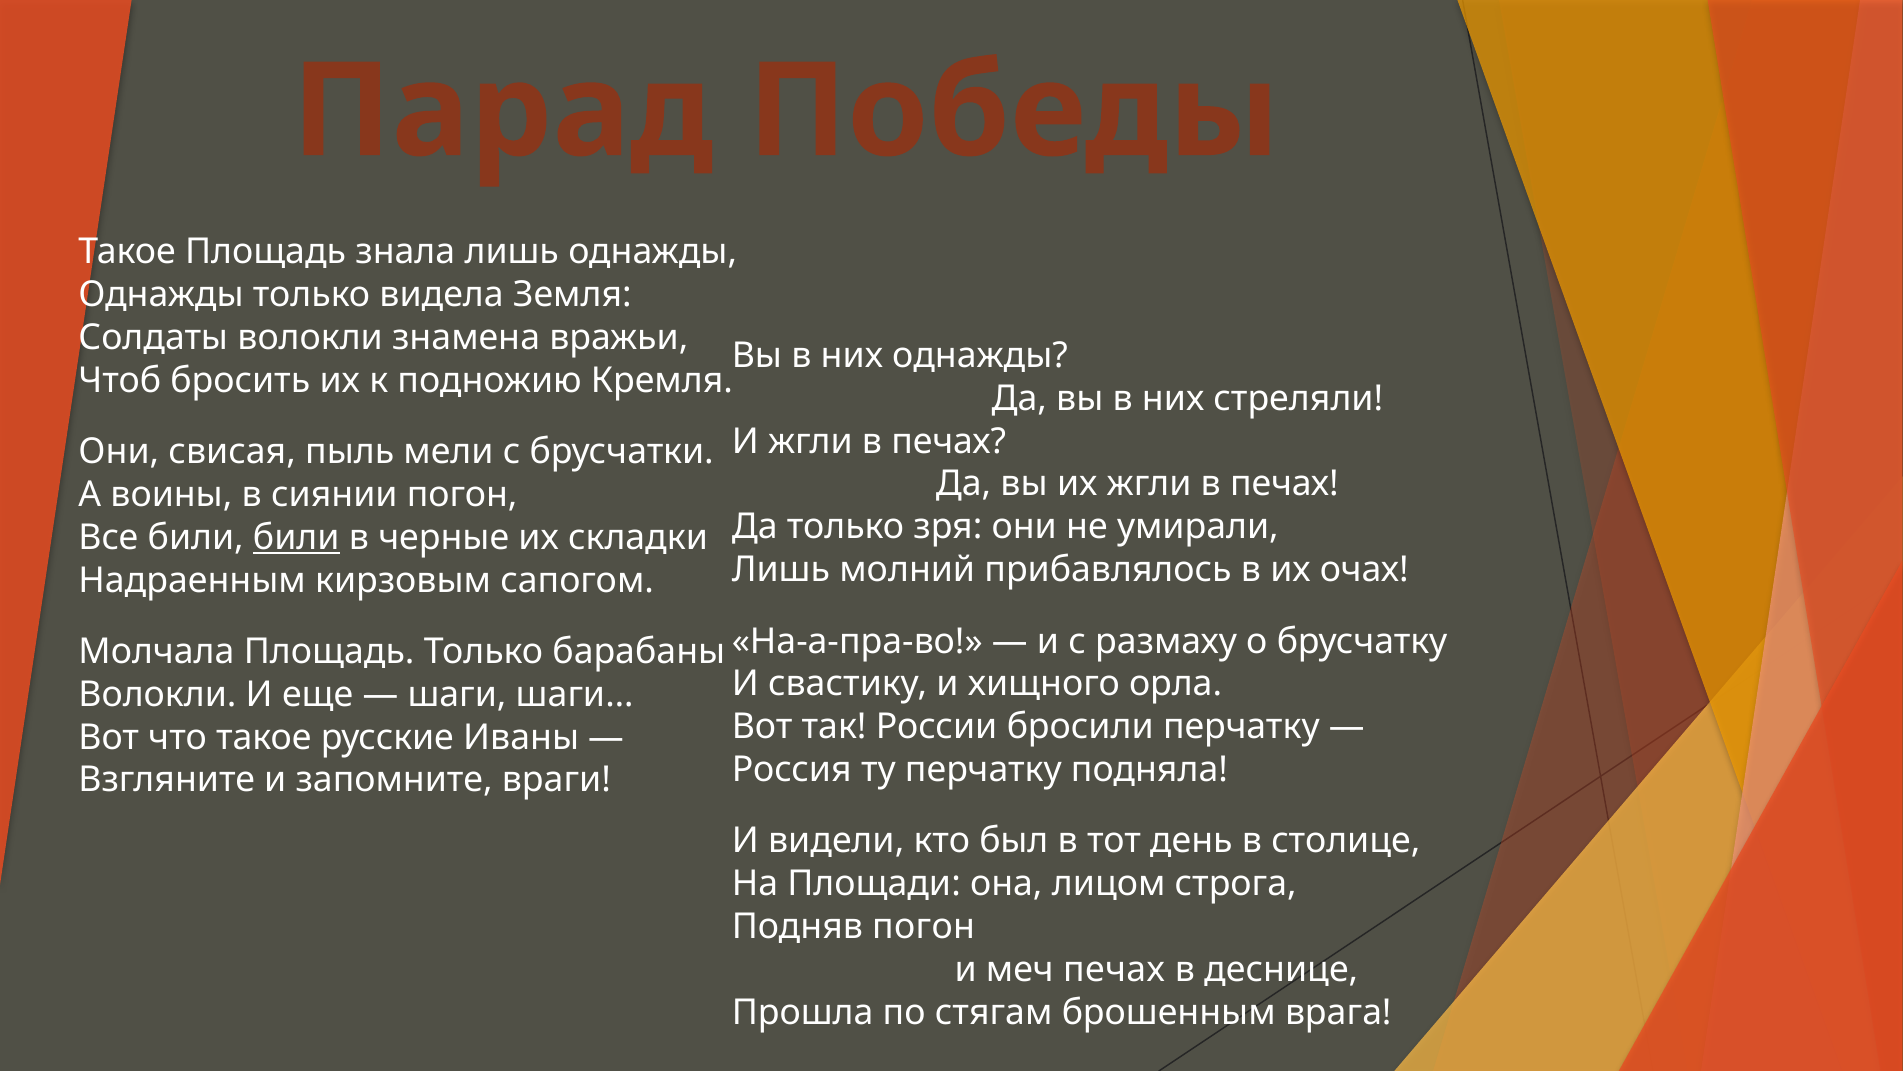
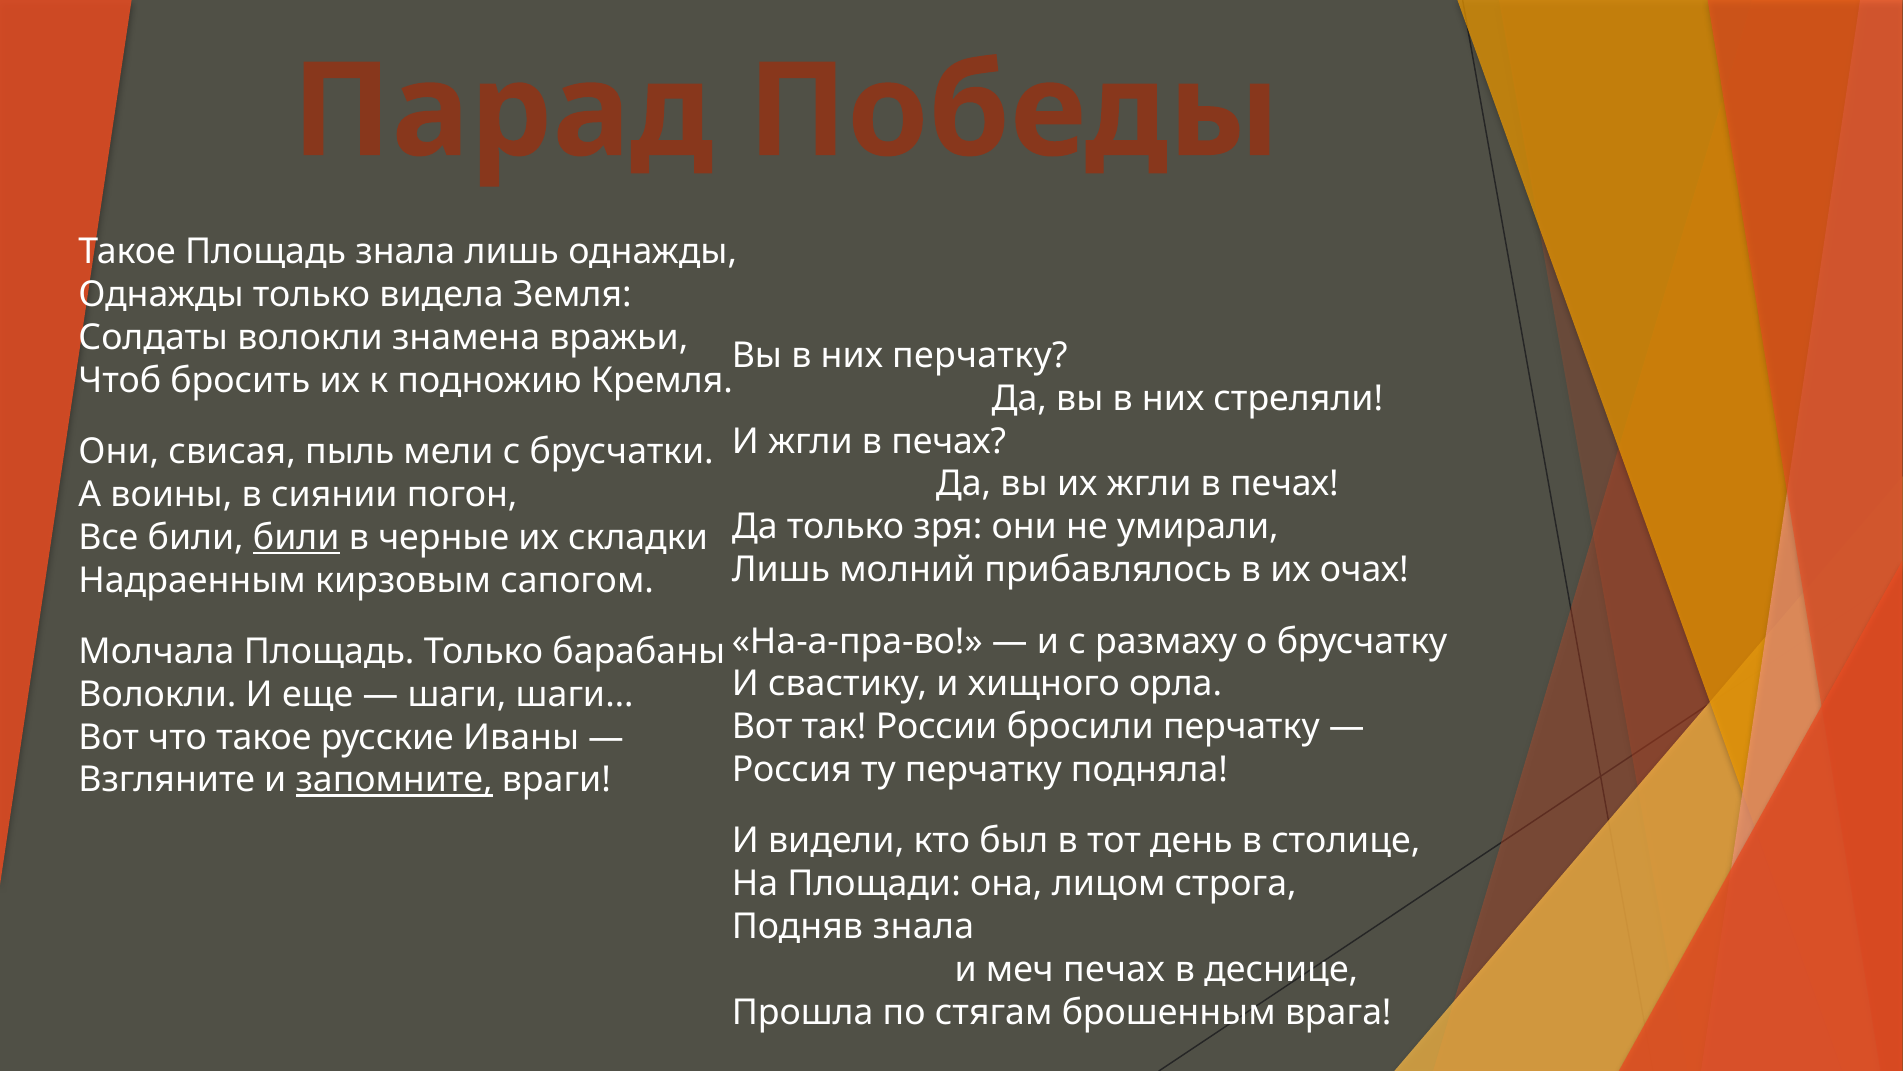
них однажды: однажды -> перчатку (980, 355)
запомните underline: none -> present (394, 780)
Подняв погон: погон -> знала (924, 926)
